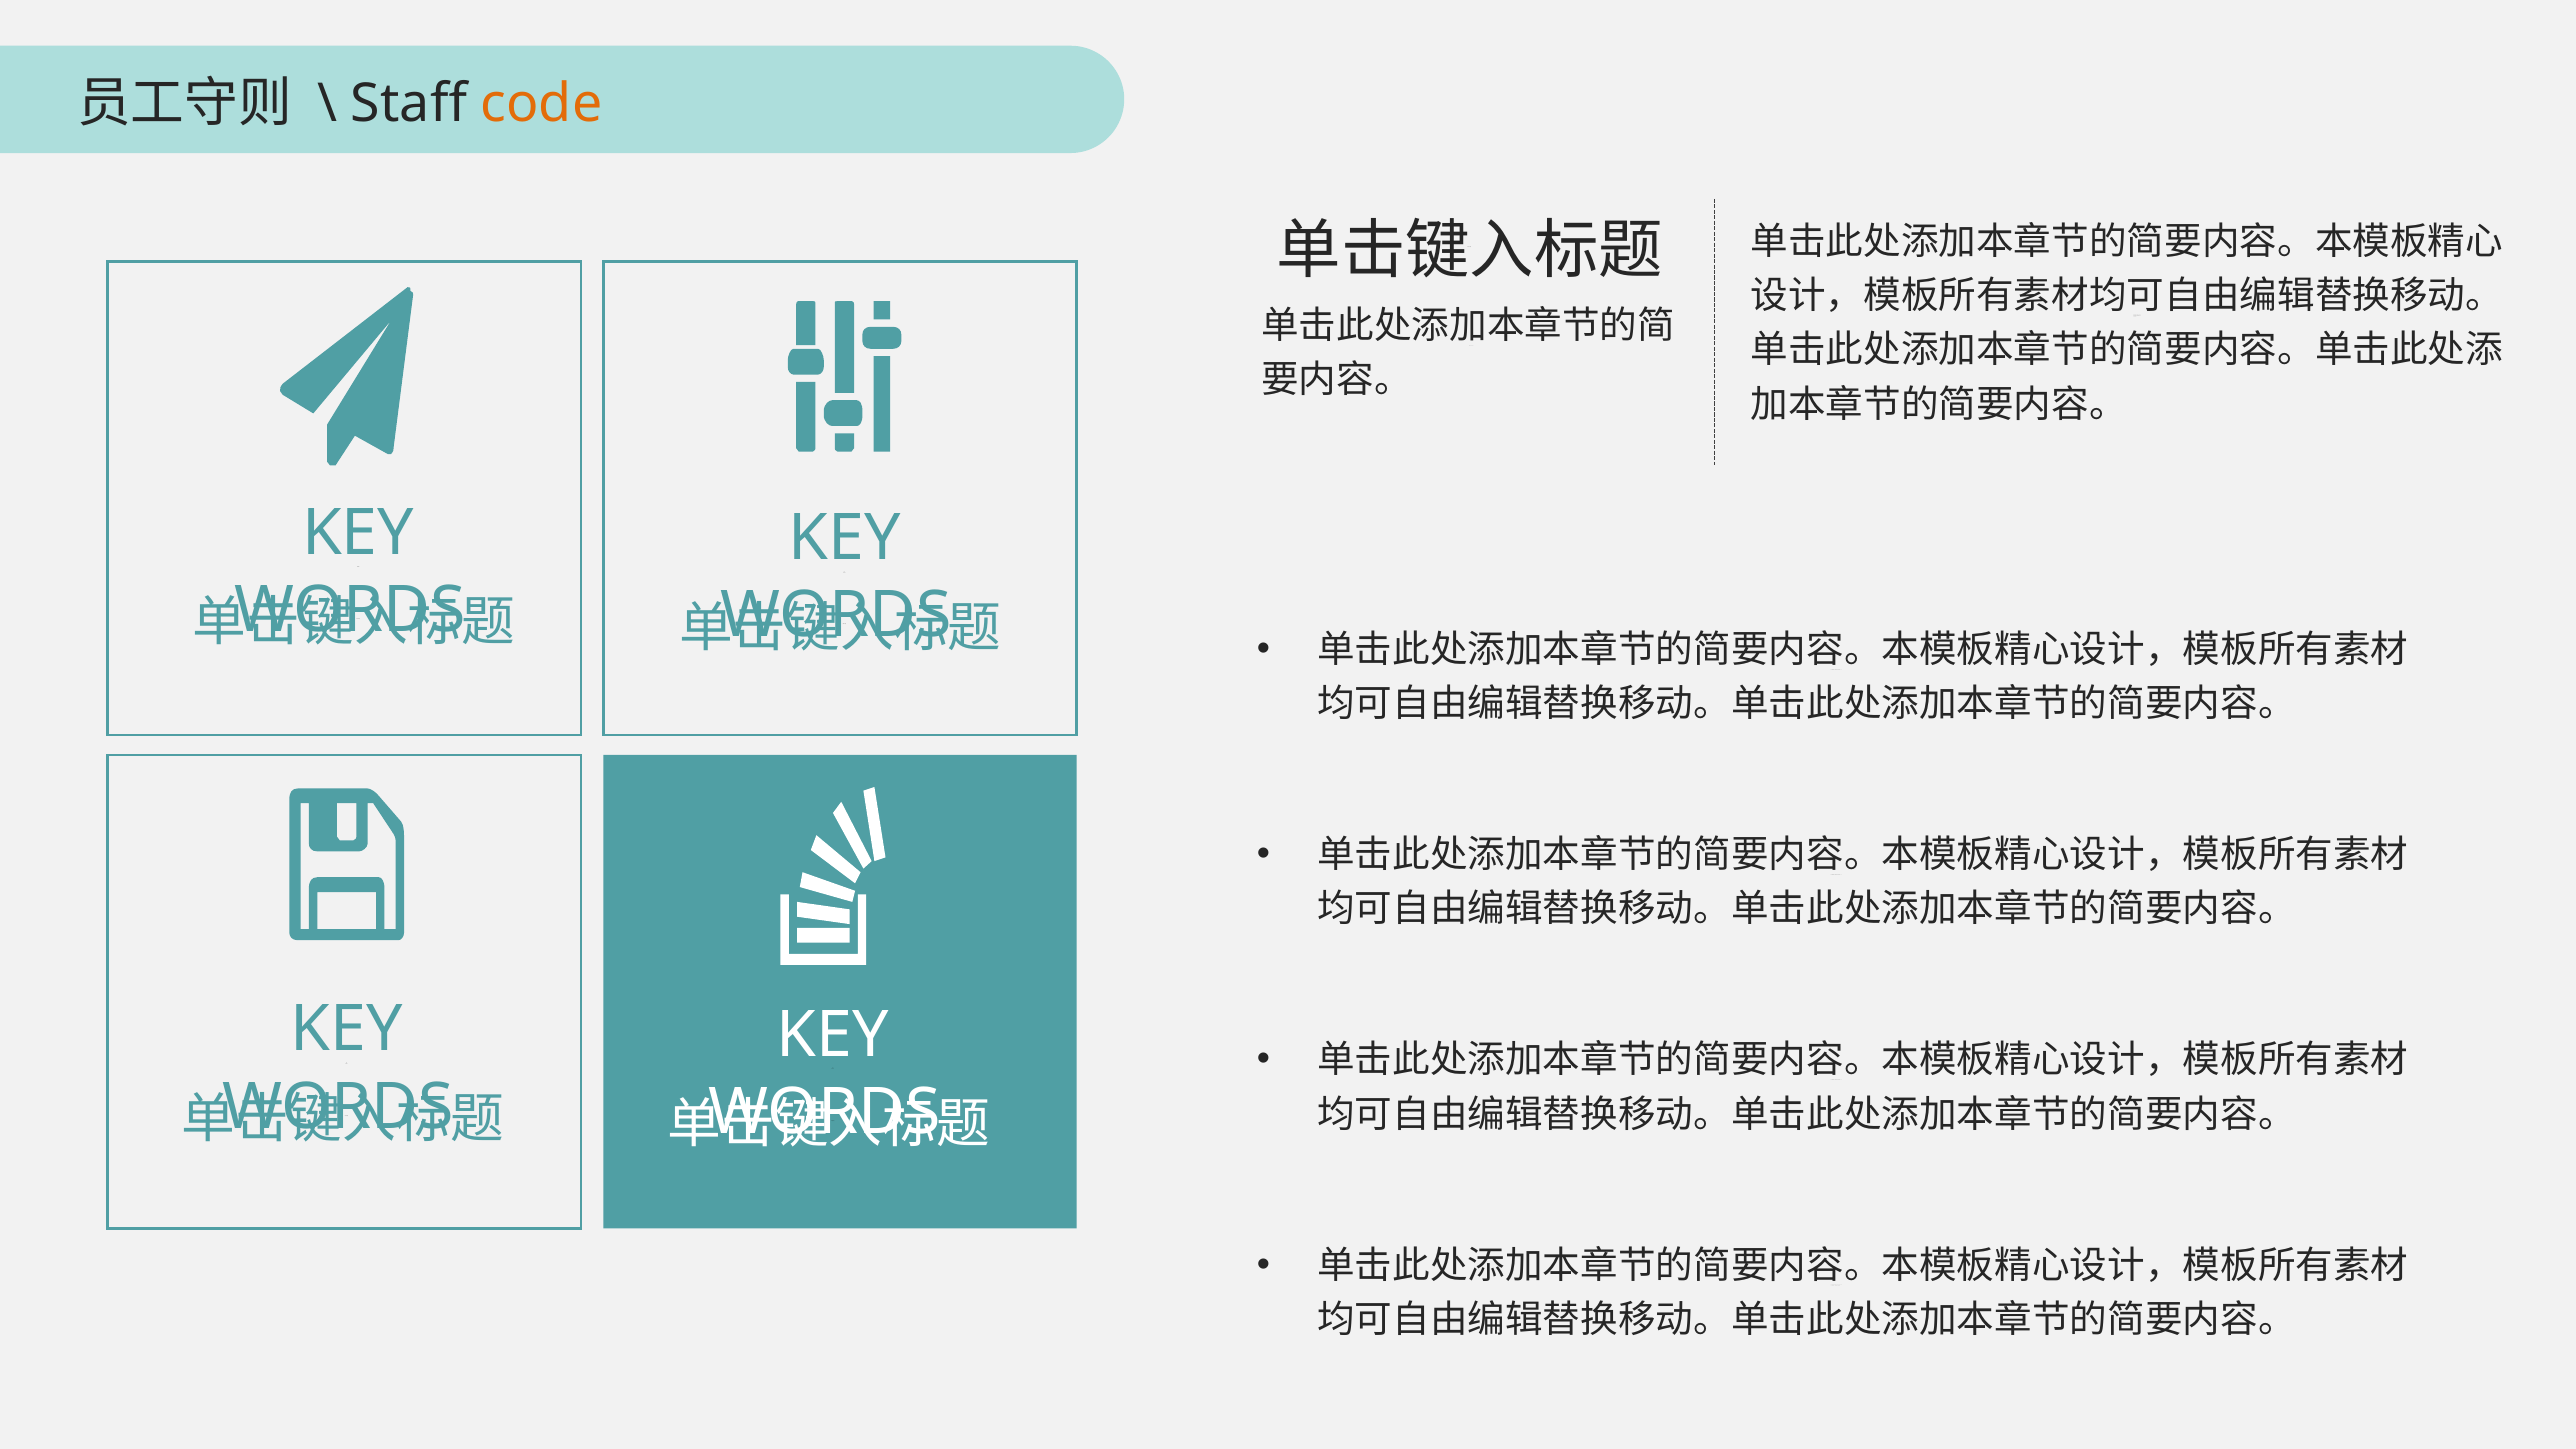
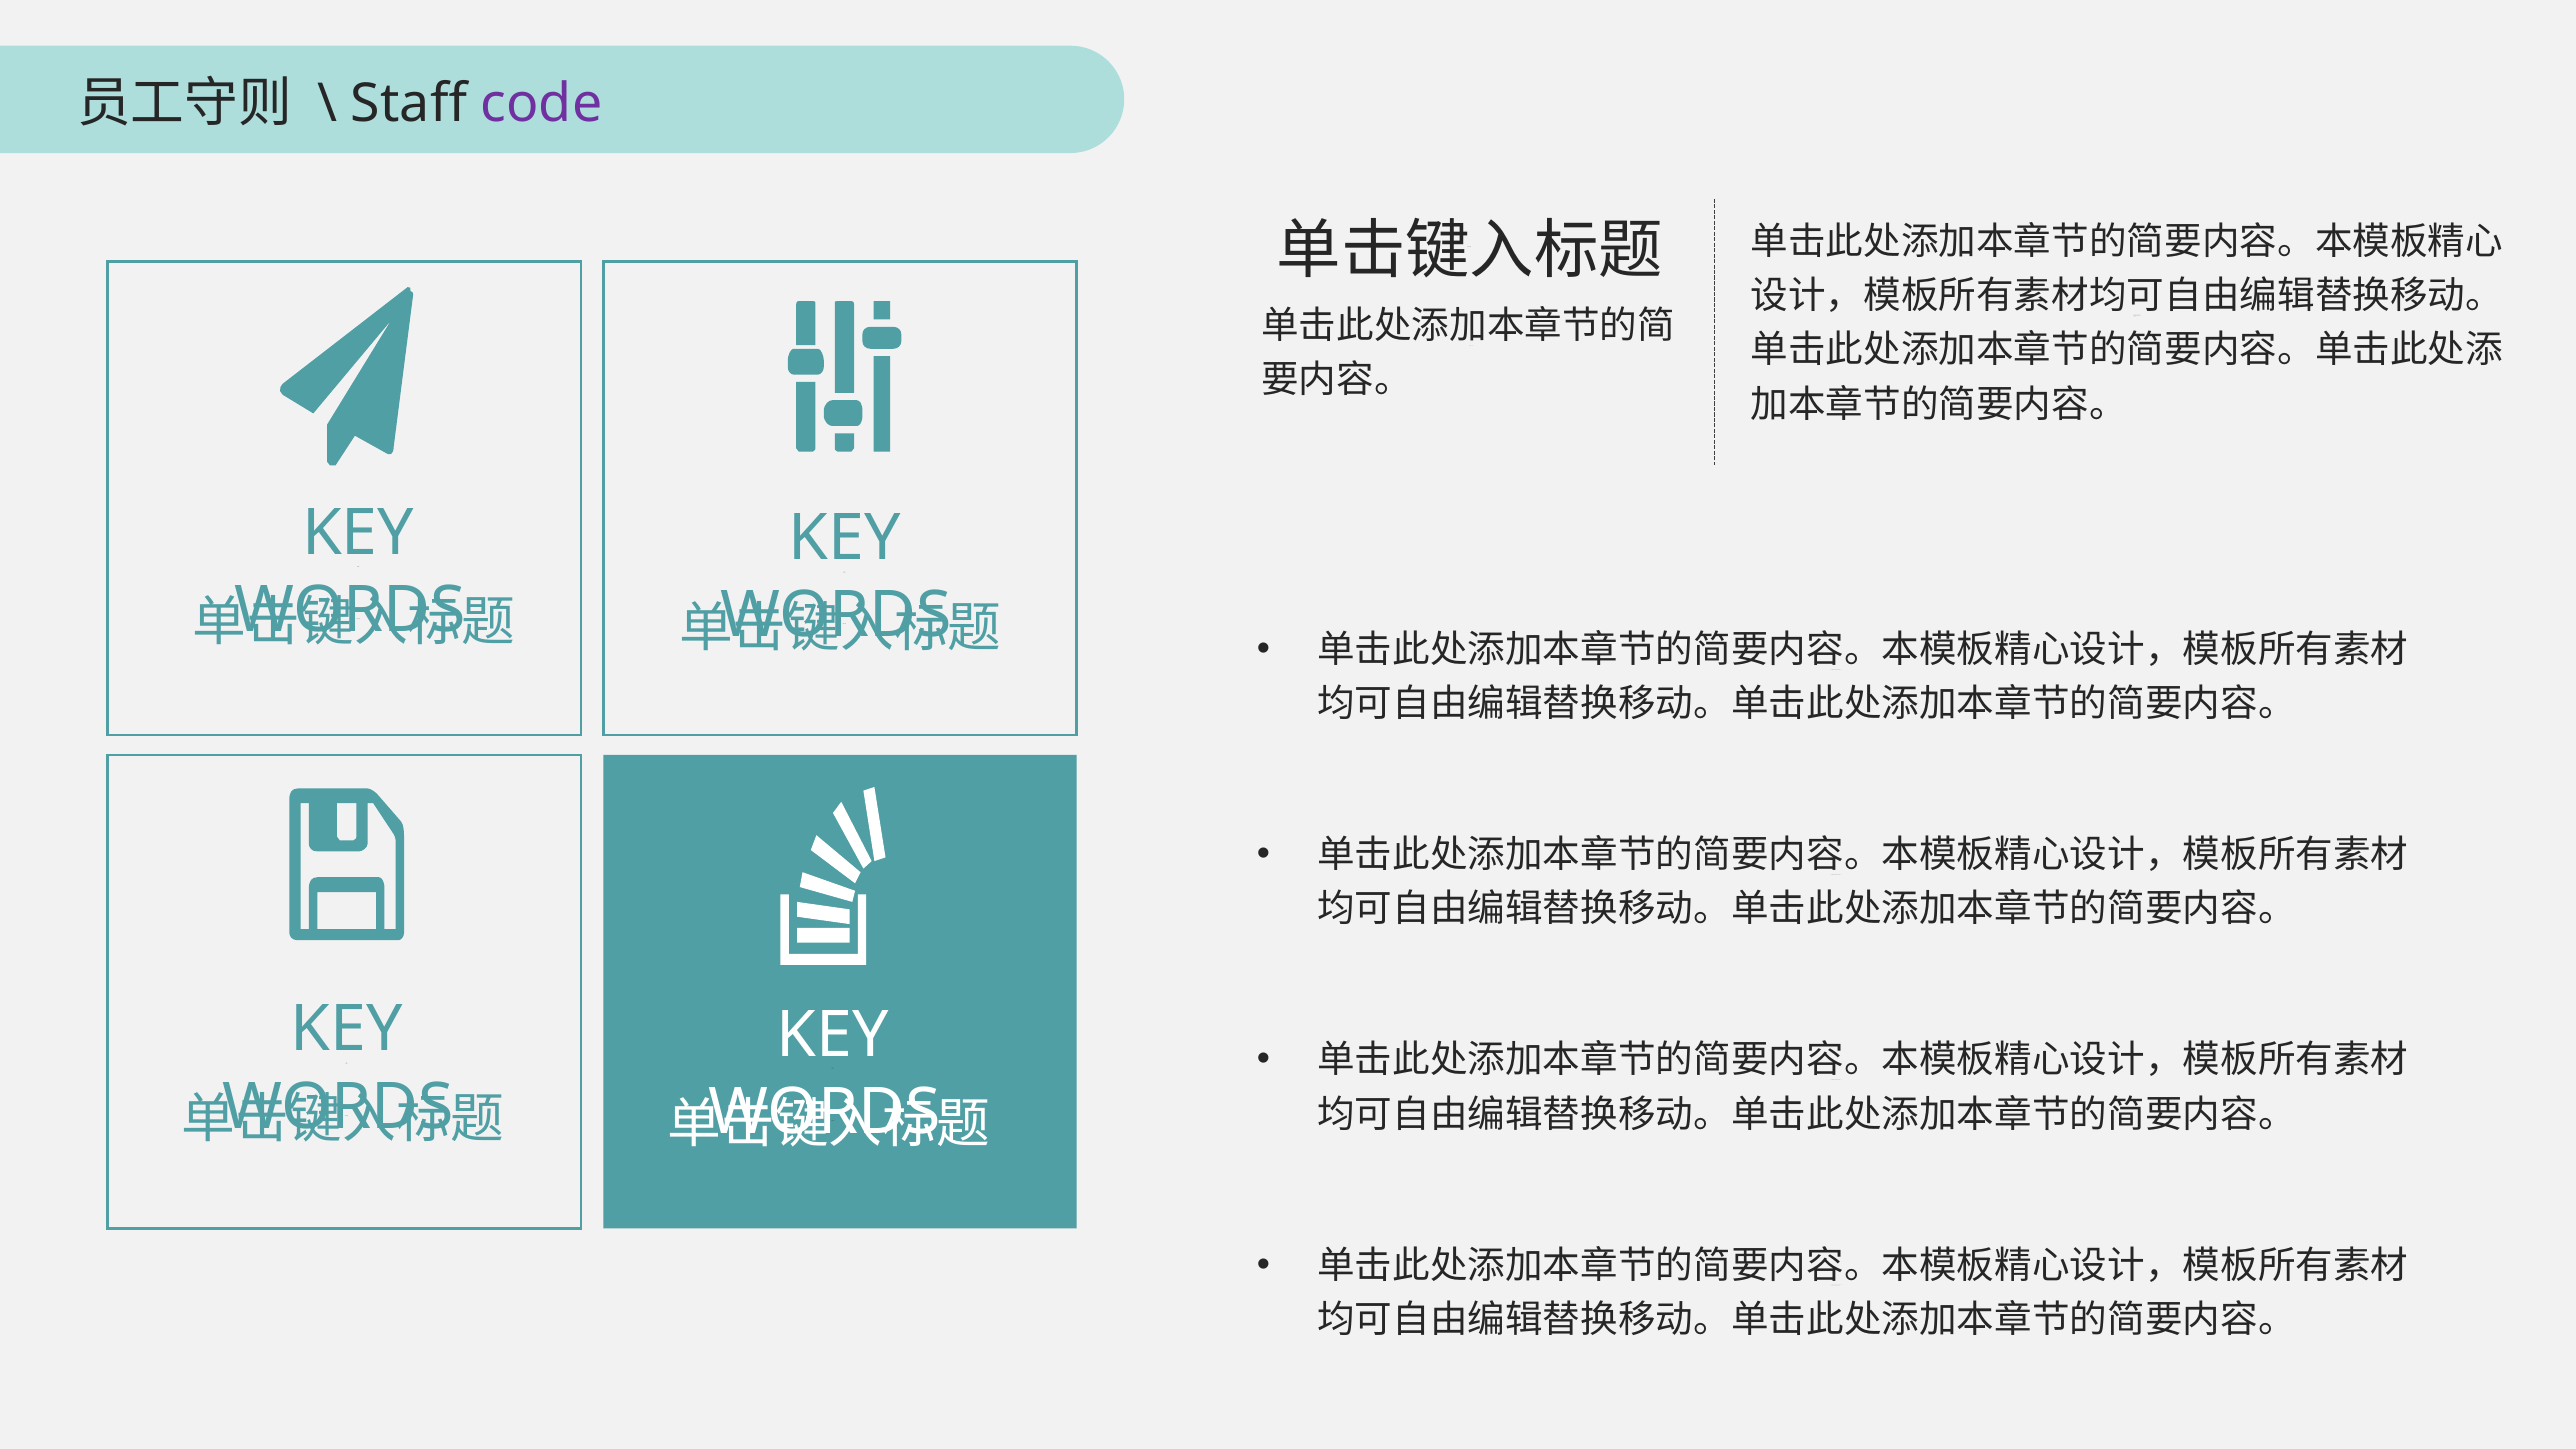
code colour: orange -> purple (542, 104)
